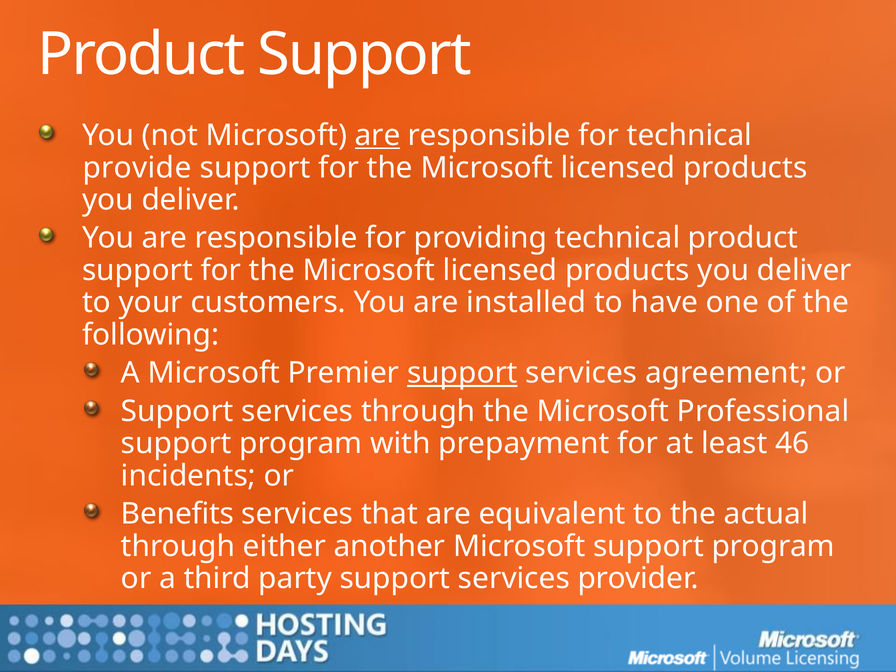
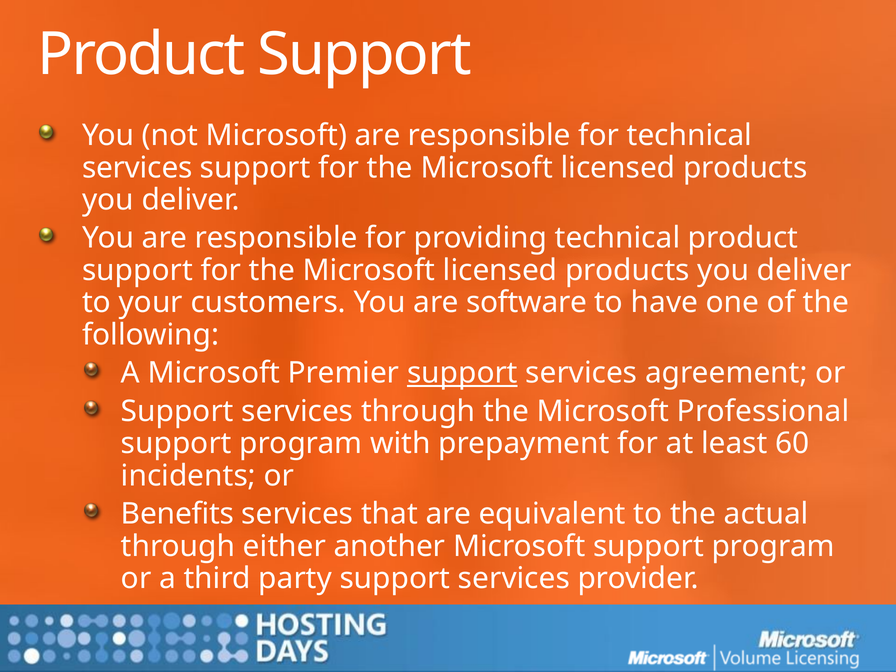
are underline: present -> none (378, 135)
provide: provide -> services (137, 168)
installed: installed -> software (527, 303)
46: 46 -> 60 (792, 444)
